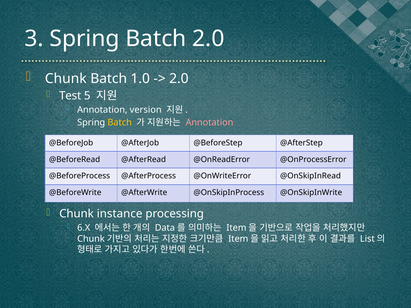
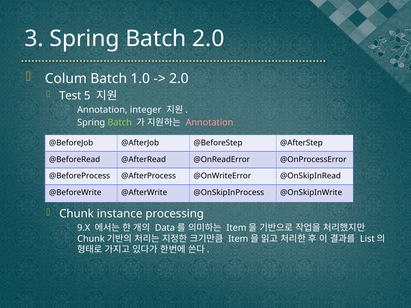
Chunk: Chunk -> Colum (66, 79)
version: version -> integer (146, 110)
Batch colour: yellow -> light green (120, 123)
6.X: 6.X -> 9.X (84, 228)
